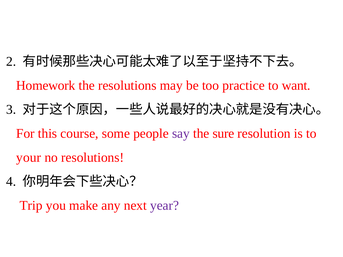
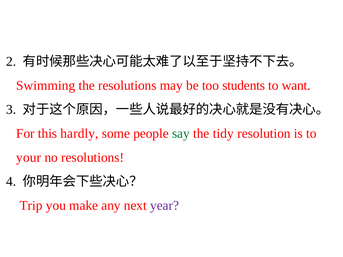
Homework: Homework -> Swimming (46, 86)
practice: practice -> students (244, 86)
course: course -> hardly (79, 134)
say colour: purple -> green (181, 134)
sure: sure -> tidy (223, 134)
